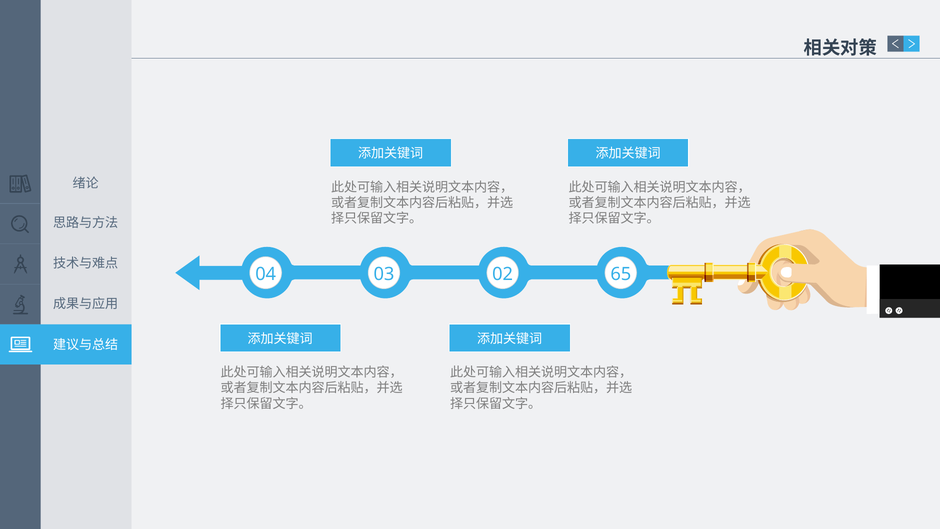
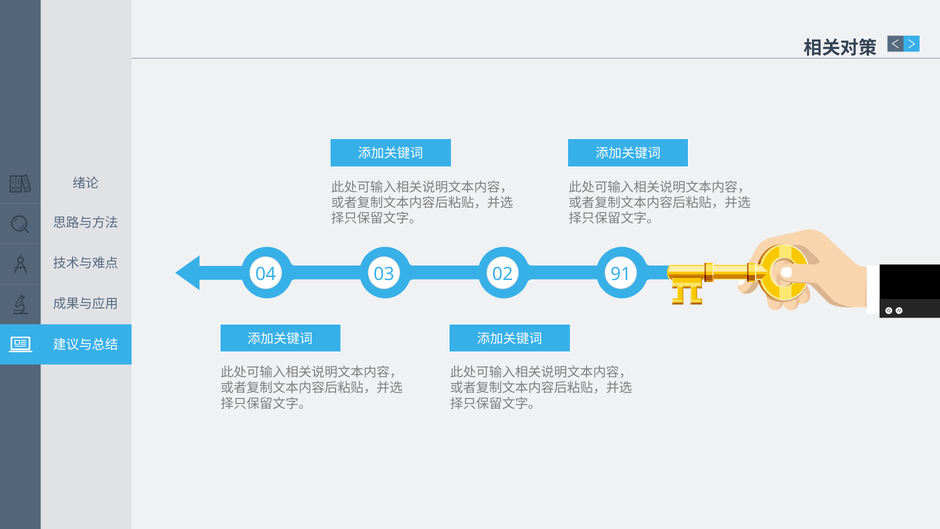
65: 65 -> 91 (621, 274)
